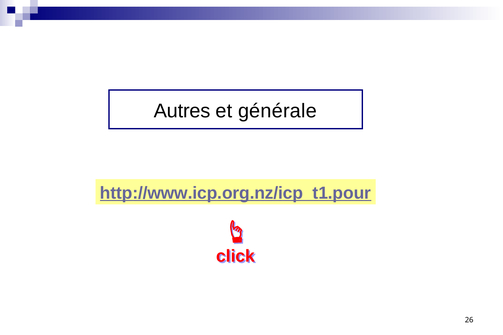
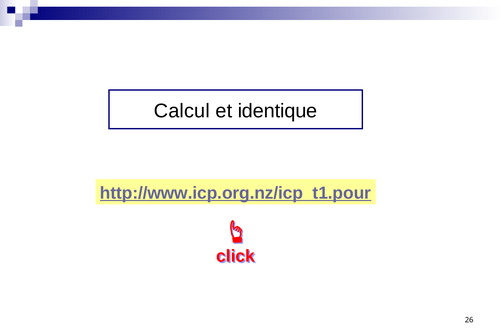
Autres: Autres -> Calcul (182, 111)
générale: générale -> identique (278, 111)
